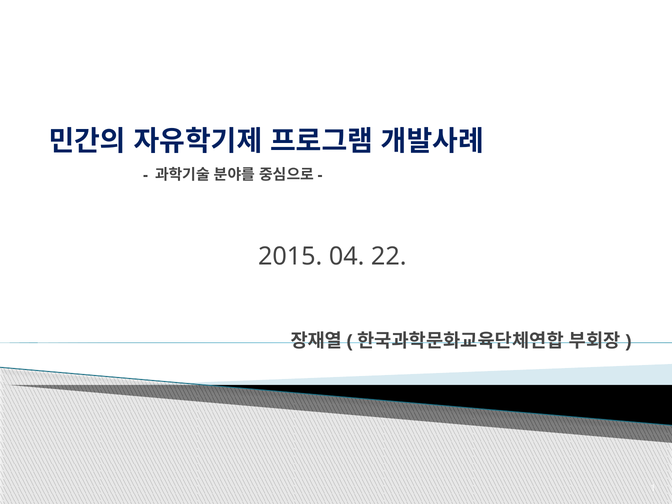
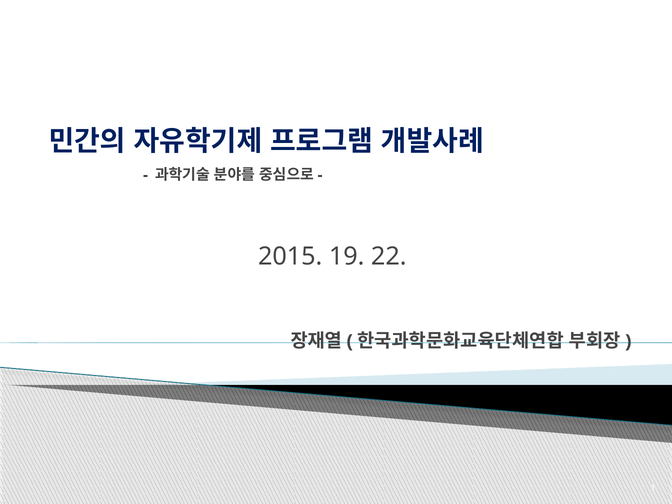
04: 04 -> 19 (347, 256)
